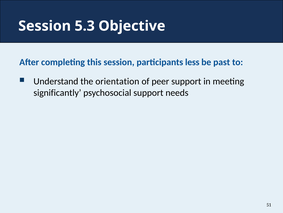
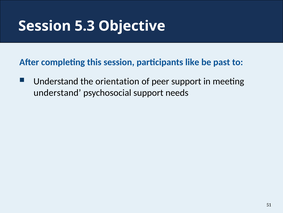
less: less -> like (192, 62)
significantly: significantly -> understand (57, 92)
